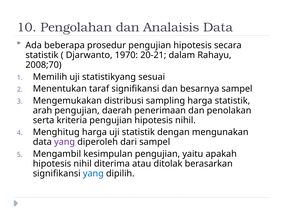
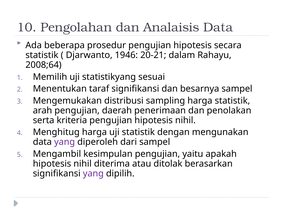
1970: 1970 -> 1946 (126, 55)
2008;70: 2008;70 -> 2008;64 (43, 65)
yang colour: blue -> purple (93, 173)
